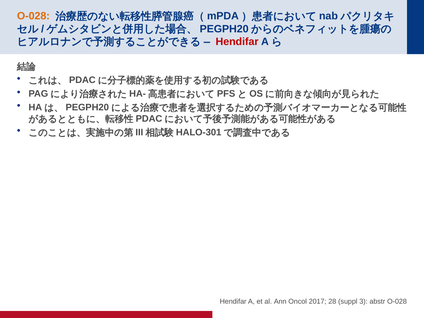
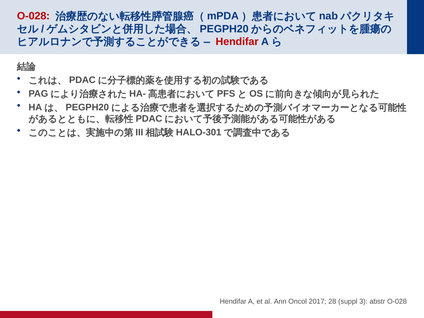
O-028 colour: orange -> red (33, 16)
